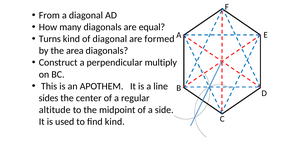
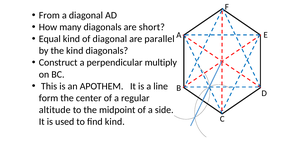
equal: equal -> short (152, 27)
Turns: Turns -> Equal (50, 39)
formed: formed -> parallel (159, 39)
the area: area -> kind (75, 51)
sides: sides -> form (49, 98)
